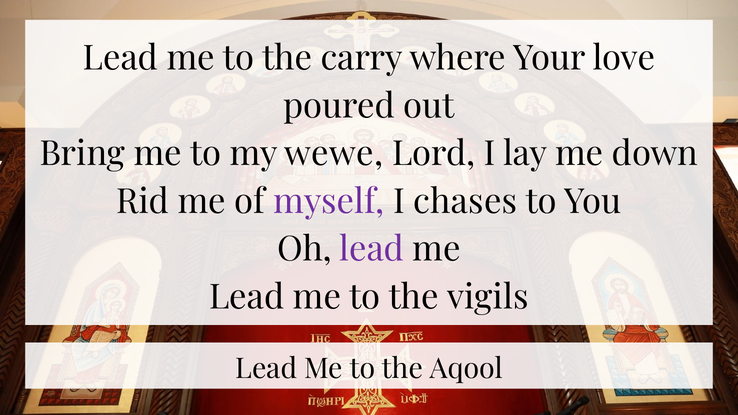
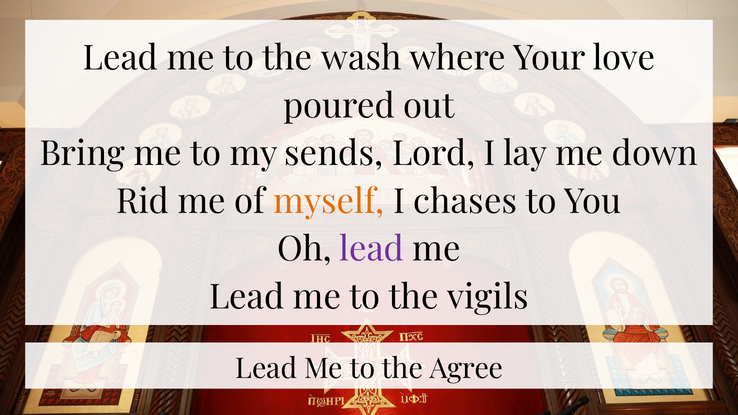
carry: carry -> wash (361, 59)
wewe: wewe -> sends (334, 154)
myself colour: purple -> orange (329, 202)
Aqool: Aqool -> Agree (466, 369)
